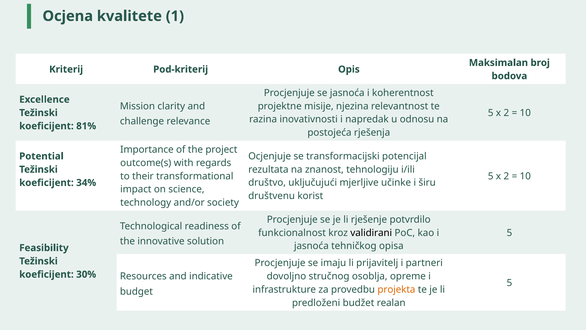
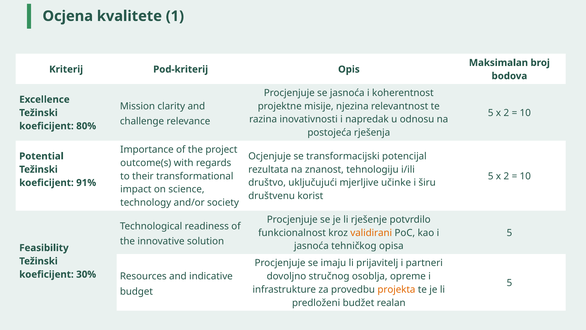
81%: 81% -> 80% (86, 126)
34%: 34% -> 91% (86, 183)
validirani colour: black -> orange (371, 233)
